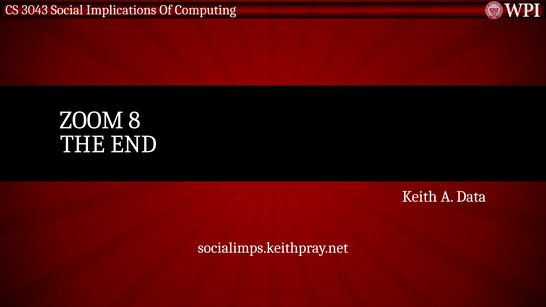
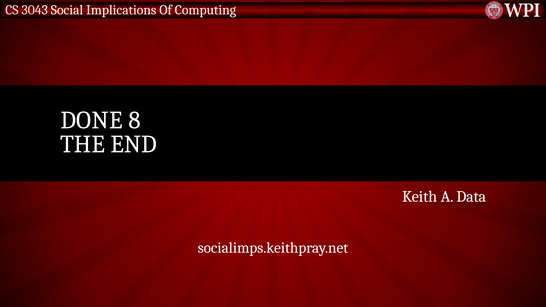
ZOOM: ZOOM -> DONE (91, 120)
